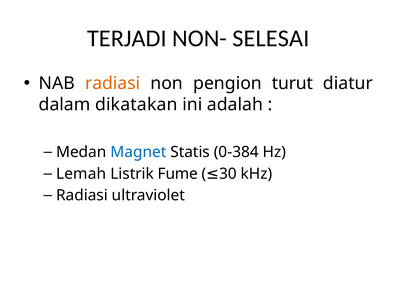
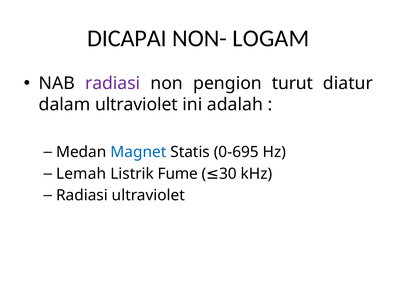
TERJADI: TERJADI -> DICAPAI (127, 38)
SELESAI: SELESAI -> LOGAM (271, 38)
radiasi colour: orange -> purple (113, 83)
dalam dikatakan: dikatakan -> ultraviolet (136, 104)
0-384: 0-384 -> 0-695 (236, 152)
